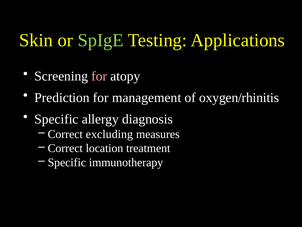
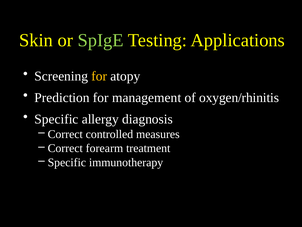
for colour: pink -> yellow (99, 76)
excluding: excluding -> controlled (109, 134)
location: location -> forearm (104, 148)
